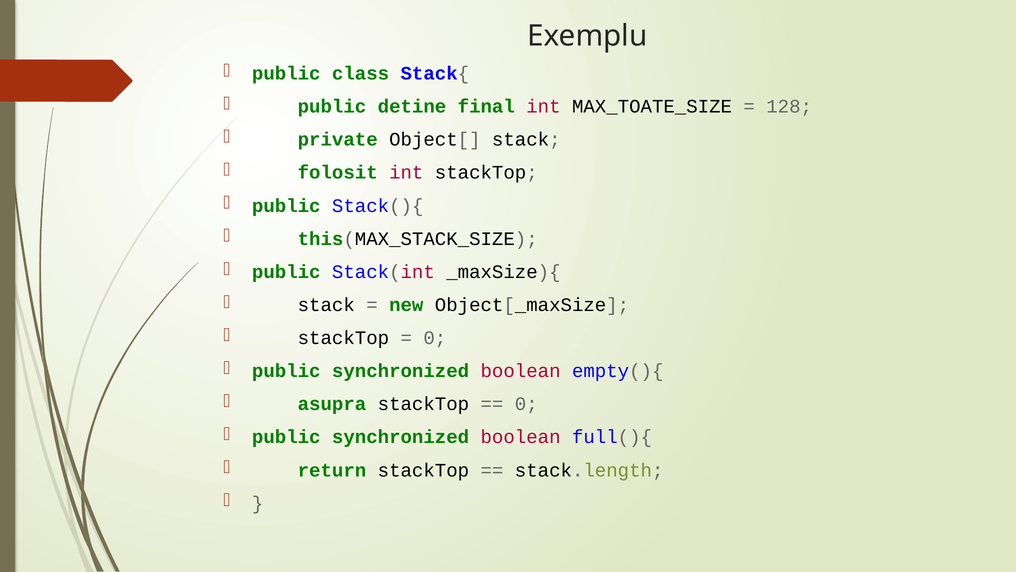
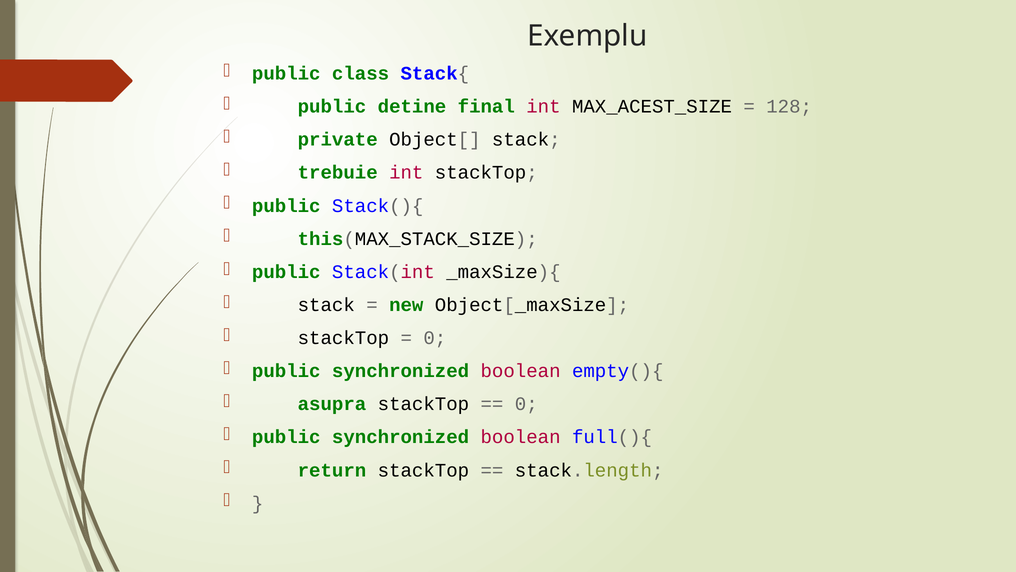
MAX_TOATE_SIZE: MAX_TOATE_SIZE -> MAX_ACEST_SIZE (652, 106)
folosit: folosit -> trebuie (338, 173)
